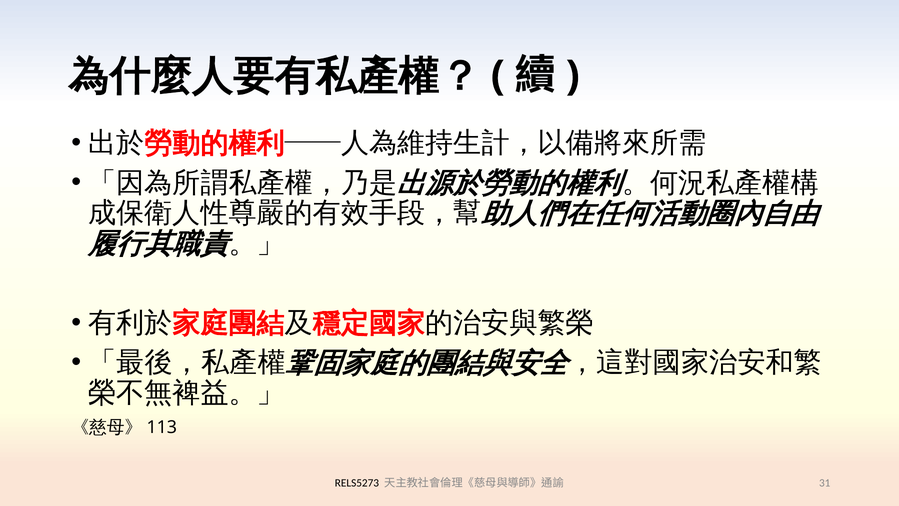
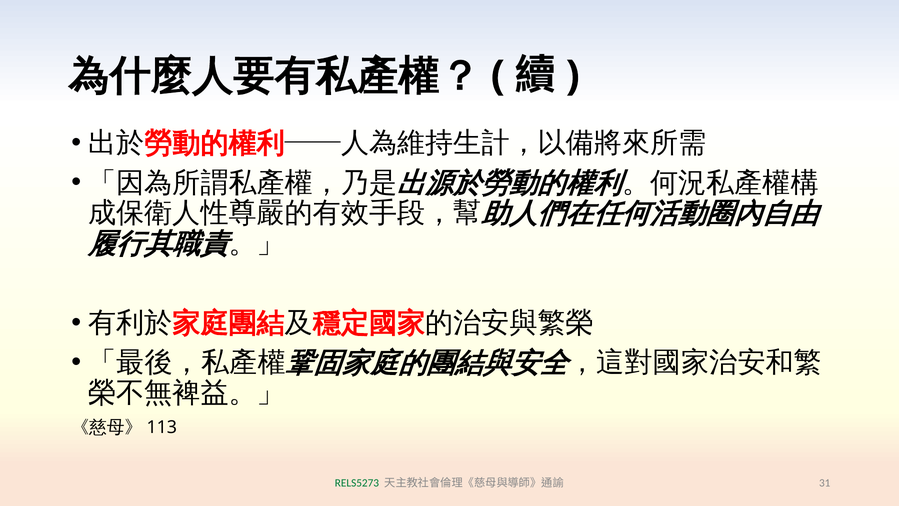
RELS5273 colour: black -> green (357, 483)
